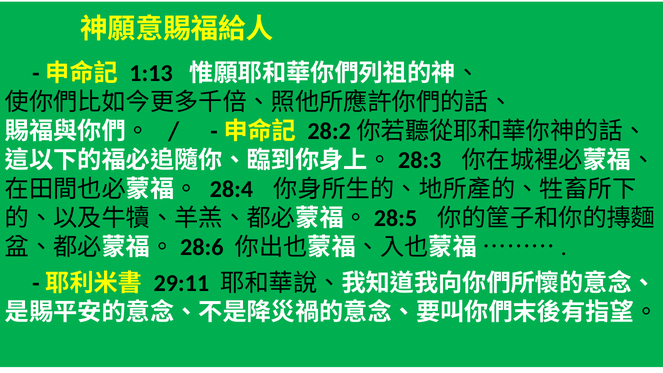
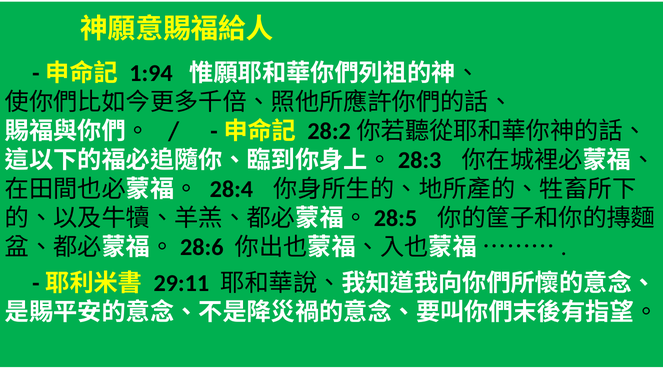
1:13: 1:13 -> 1:94 (151, 73)
